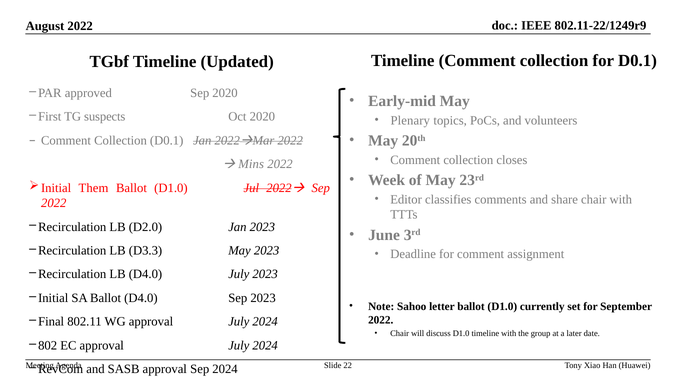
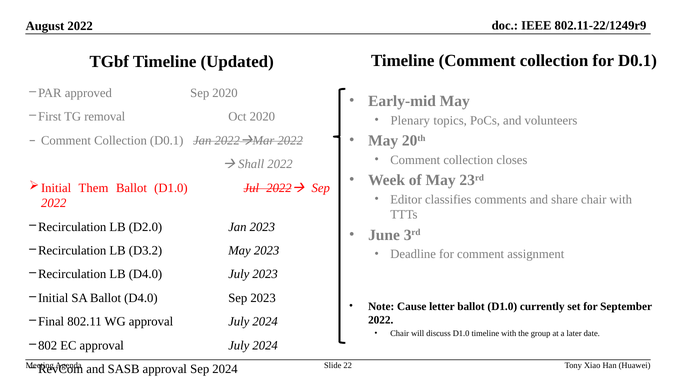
suspects: suspects -> removal (105, 116)
Mins: Mins -> Shall (251, 164)
D3.3: D3.3 -> D3.2 (145, 250)
Sahoo: Sahoo -> Cause (412, 306)
